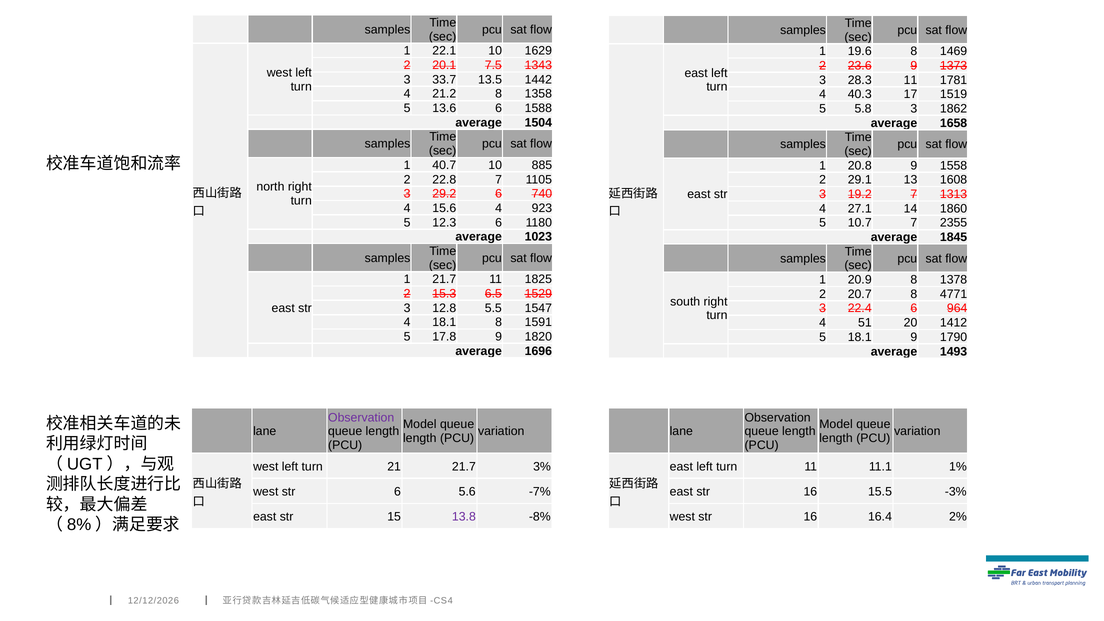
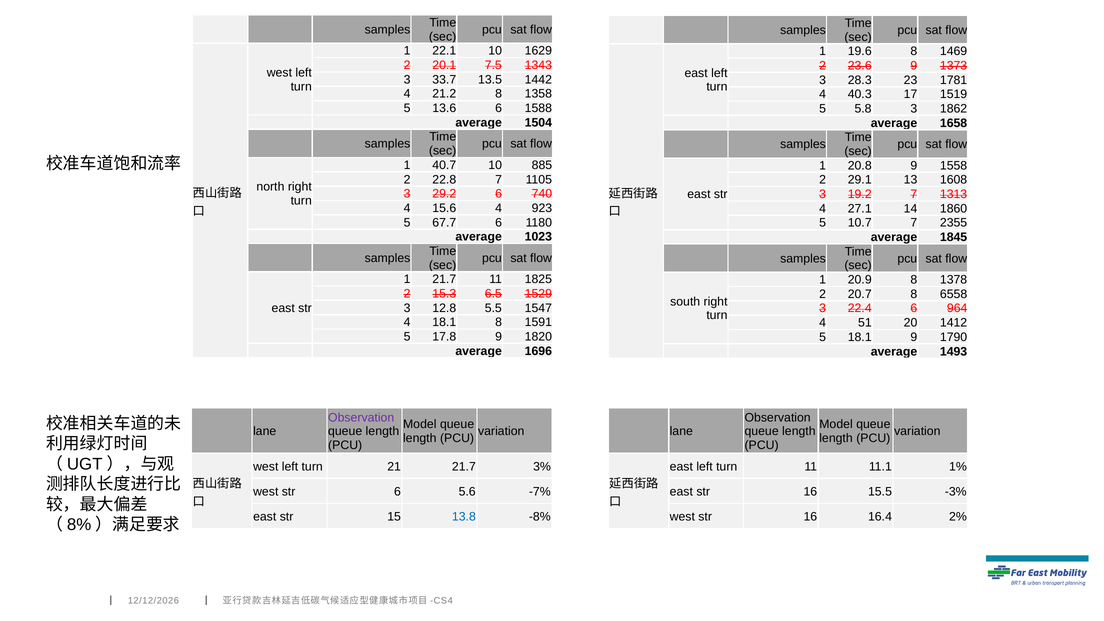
28.3 11: 11 -> 23 (911, 80)
12.3: 12.3 -> 67.7 (444, 222)
4771: 4771 -> 6558 (954, 294)
13.8 colour: purple -> blue (464, 517)
